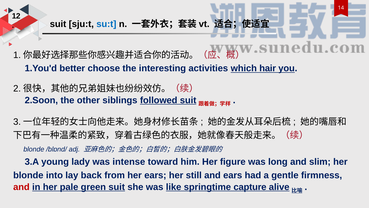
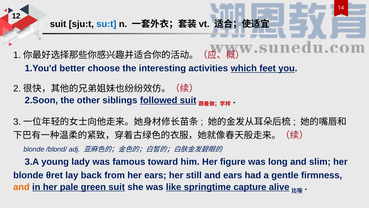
hair: hair -> feet (268, 68)
intense: intense -> famous (129, 162)
into: into -> θret (54, 175)
and colour: red -> orange (21, 187)
